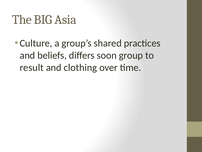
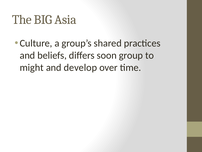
result: result -> might (32, 67)
clothing: clothing -> develop (80, 67)
